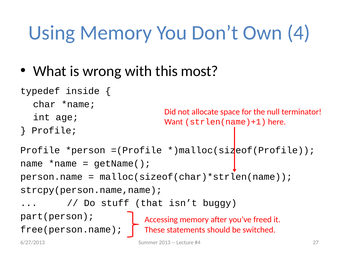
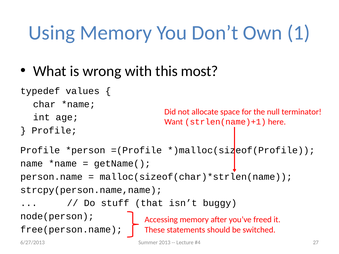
4: 4 -> 1 (299, 33)
inside: inside -> values (83, 91)
part(person: part(person -> node(person (57, 216)
